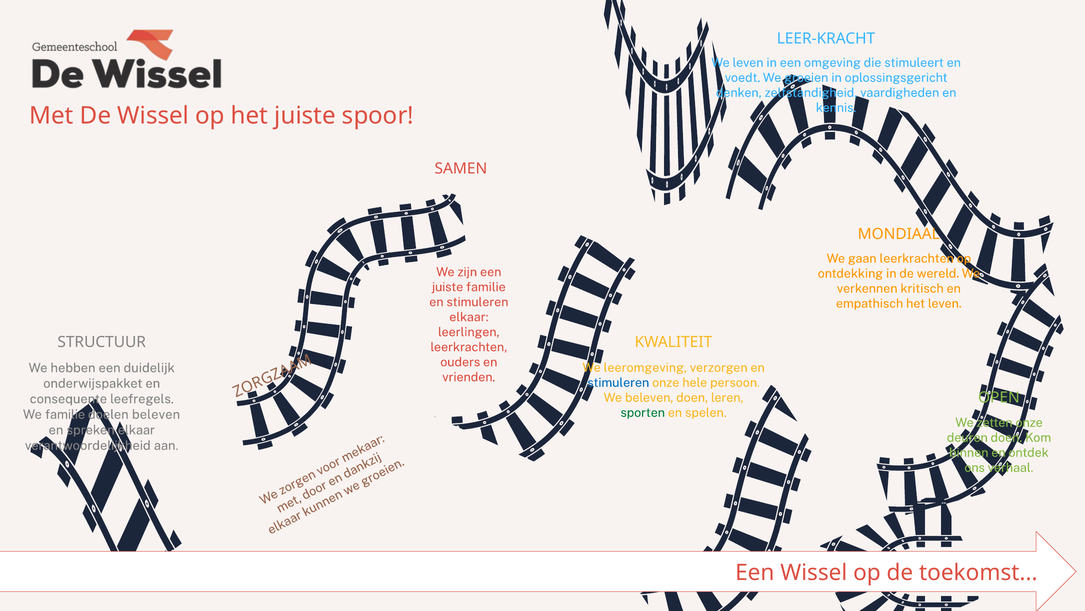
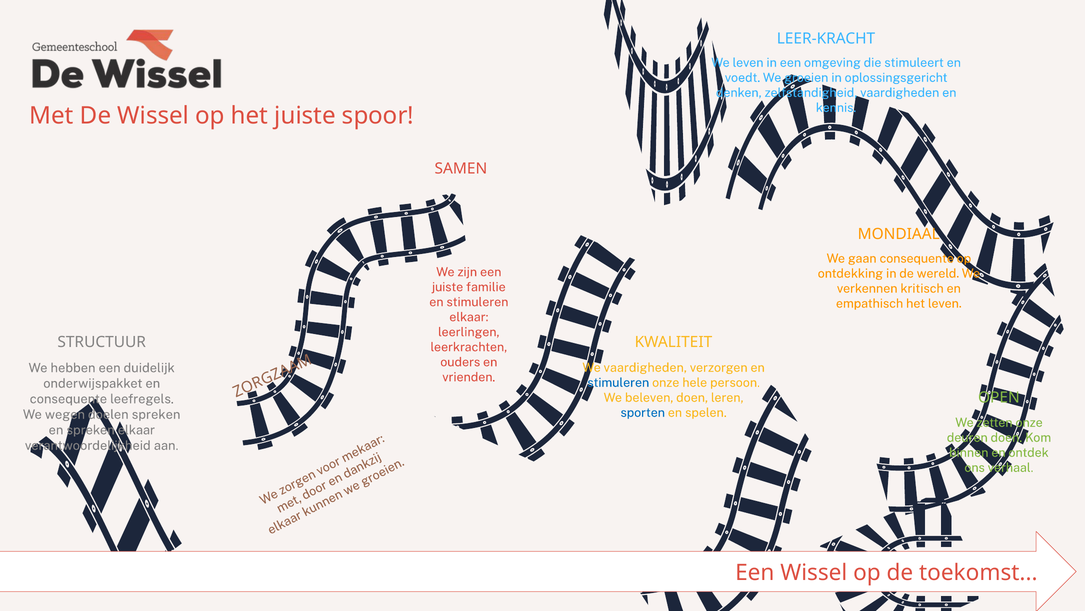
gaan leerkrachten: leerkrachten -> consequente (917, 258)
We leeromgeving: leeromgeving -> vaardigheden (645, 367)
sporten colour: green -> blue (643, 412)
We familie: familie -> wegen (65, 414)
doelen beleven: beleven -> spreken (156, 414)
